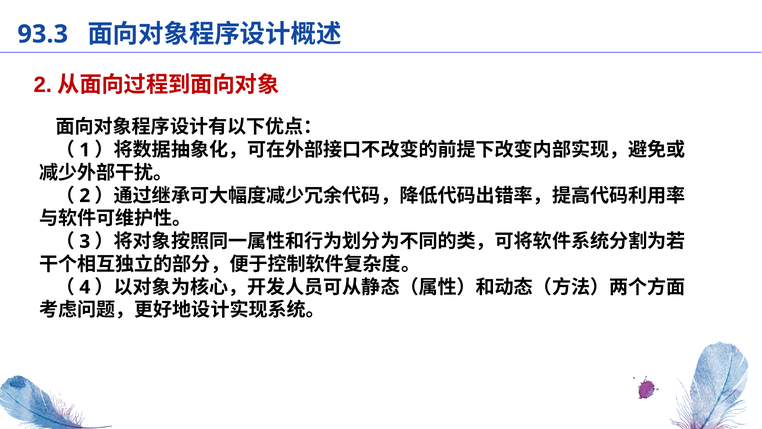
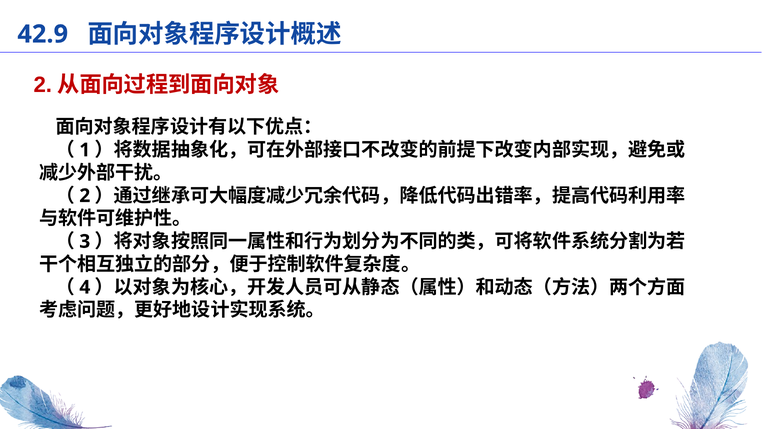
93.3: 93.3 -> 42.9 (43, 34)
